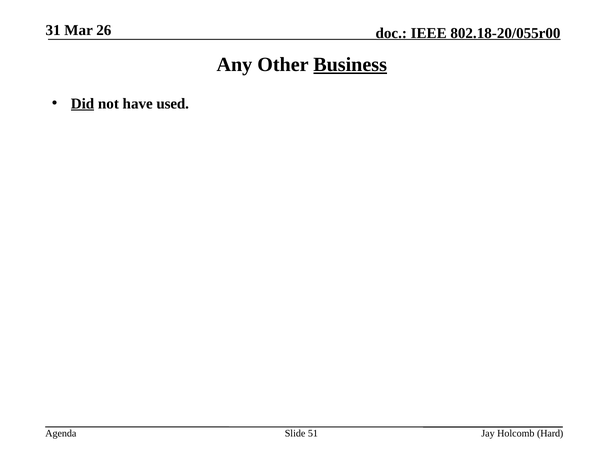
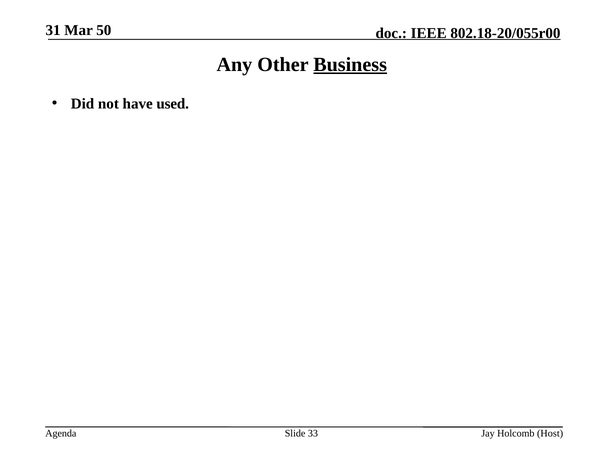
26: 26 -> 50 (104, 30)
Did underline: present -> none (83, 104)
51: 51 -> 33 (313, 434)
Hard: Hard -> Host (550, 434)
